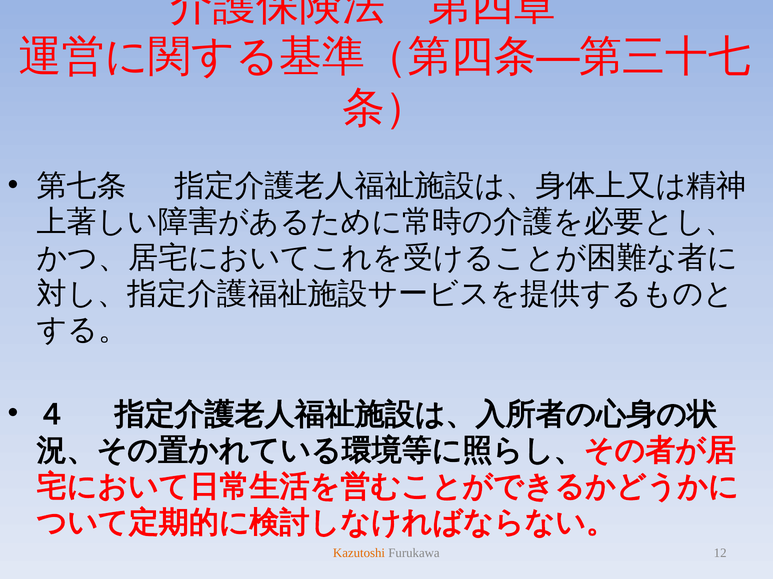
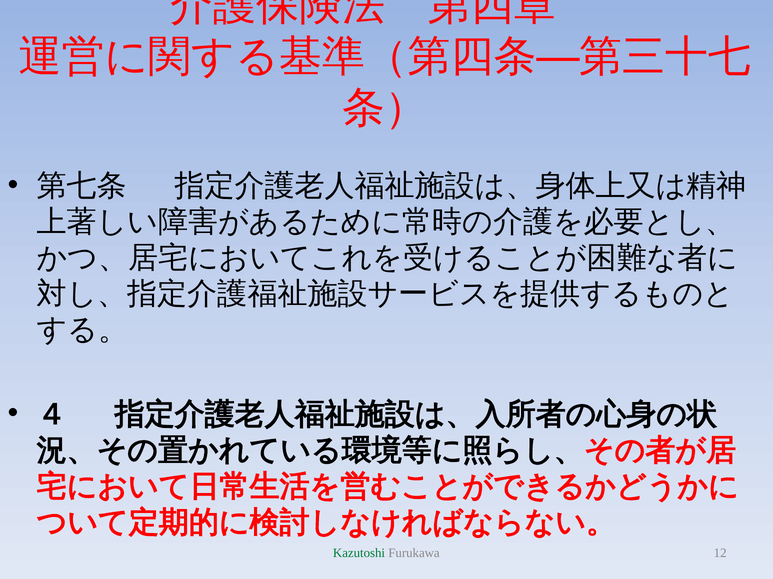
Kazutoshi colour: orange -> green (359, 554)
